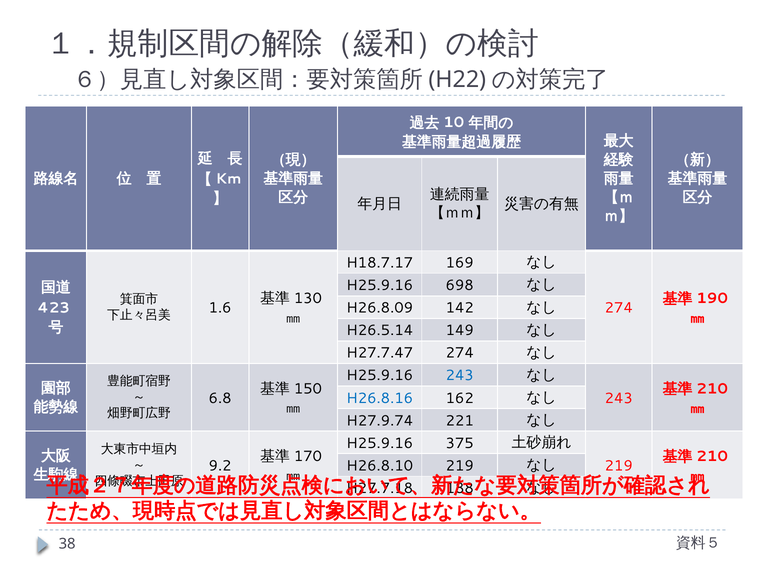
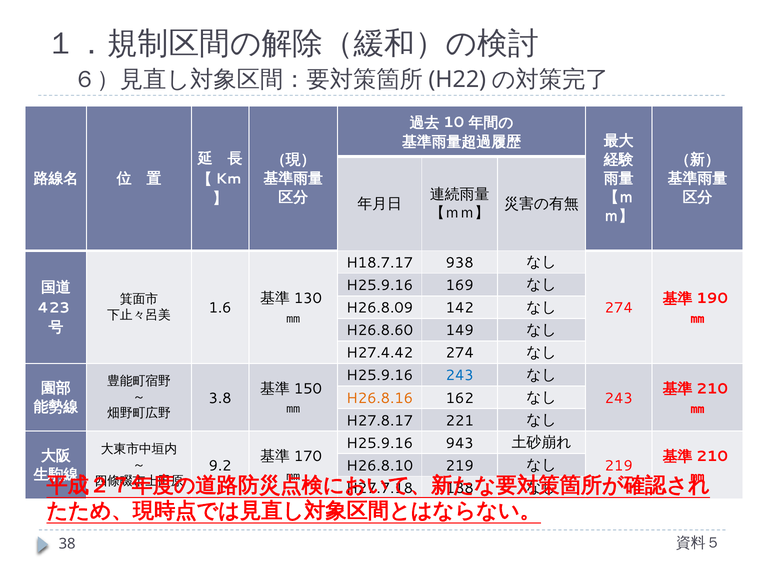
169: 169 -> 938 (460, 263)
698: 698 -> 169 (460, 285)
H26.5.14: H26.5.14 -> H26.8.60 (380, 331)
H27.7.47: H27.7.47 -> H27.4.42 (380, 353)
6.8: 6.8 -> 3.8 (220, 398)
H26.8.16 colour: blue -> orange (380, 398)
H27.9.74: H27.9.74 -> H27.8.17 (380, 421)
375: 375 -> 943 (460, 443)
